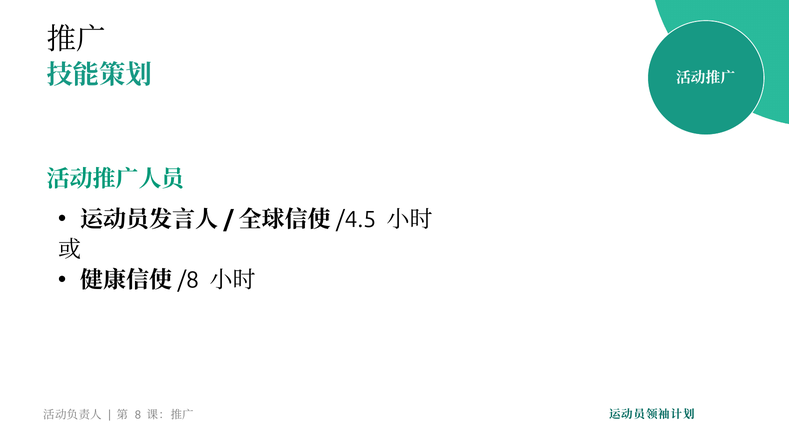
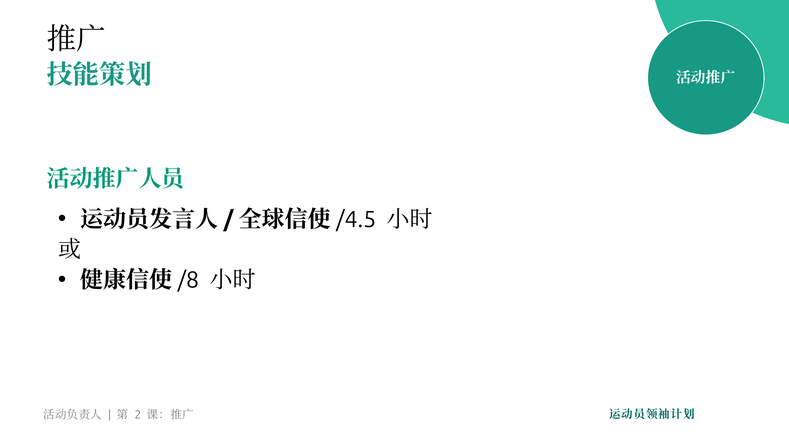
8: 8 -> 2 (138, 415)
